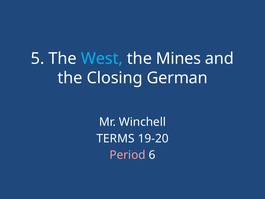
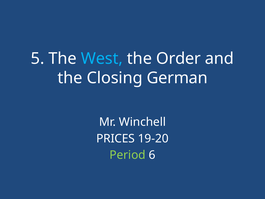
Mines: Mines -> Order (178, 58)
TERMS: TERMS -> PRICES (116, 138)
Period colour: pink -> light green (128, 155)
